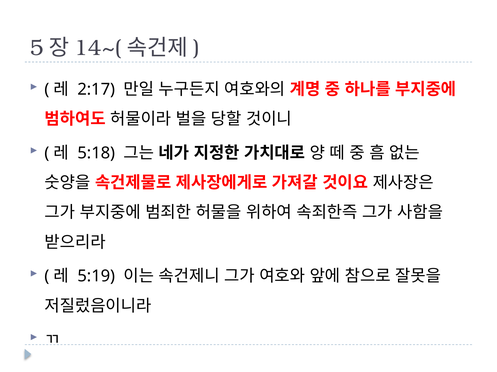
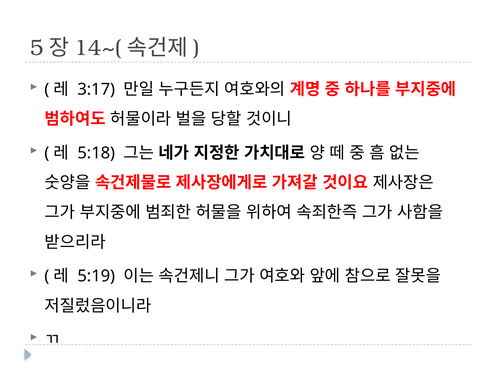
2:17: 2:17 -> 3:17 (96, 89)
